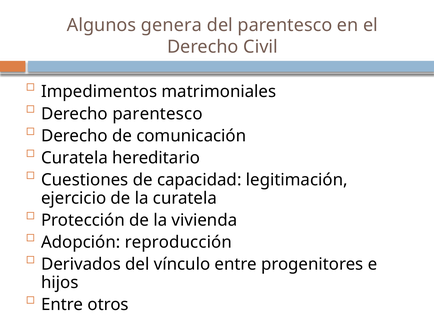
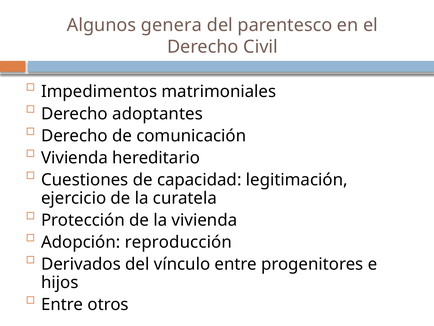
Derecho parentesco: parentesco -> adoptantes (158, 114)
Curatela: Curatela -> Vivienda (75, 158)
